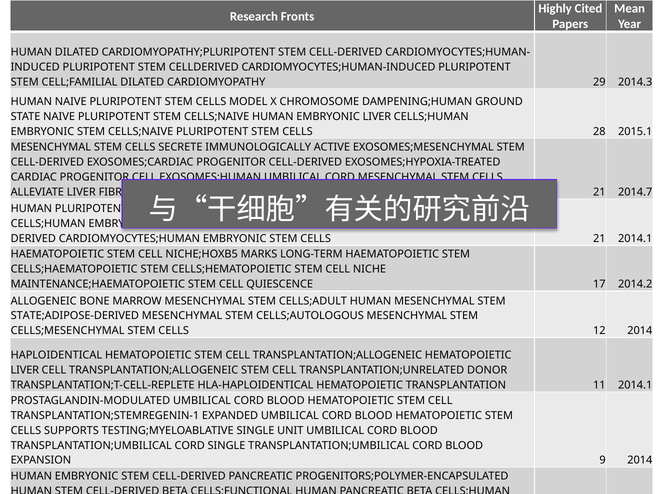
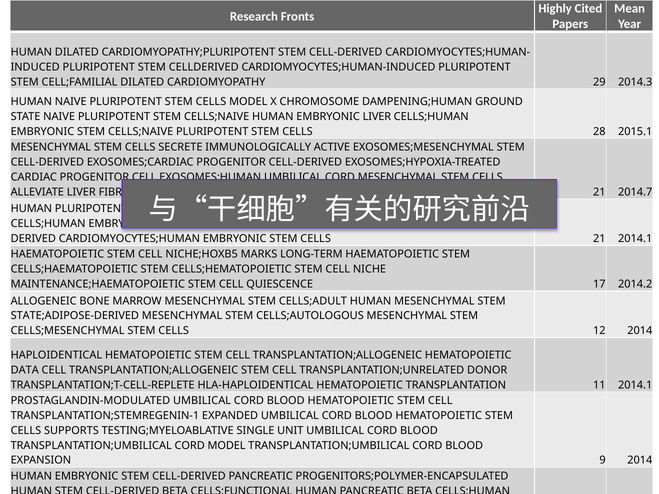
LIVER: LIVER -> DATA (25, 370)
CORD SINGLE: SINGLE -> MODEL (227, 446)
